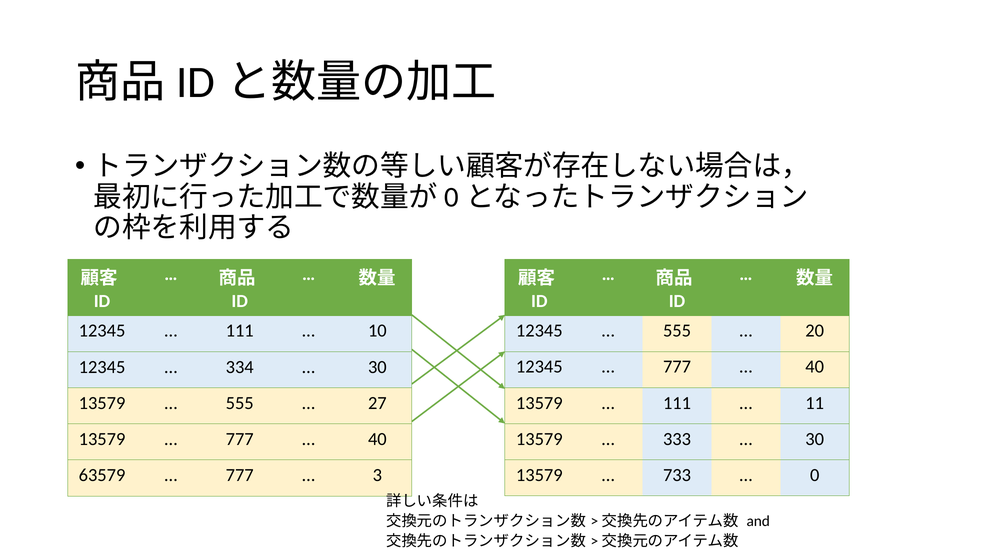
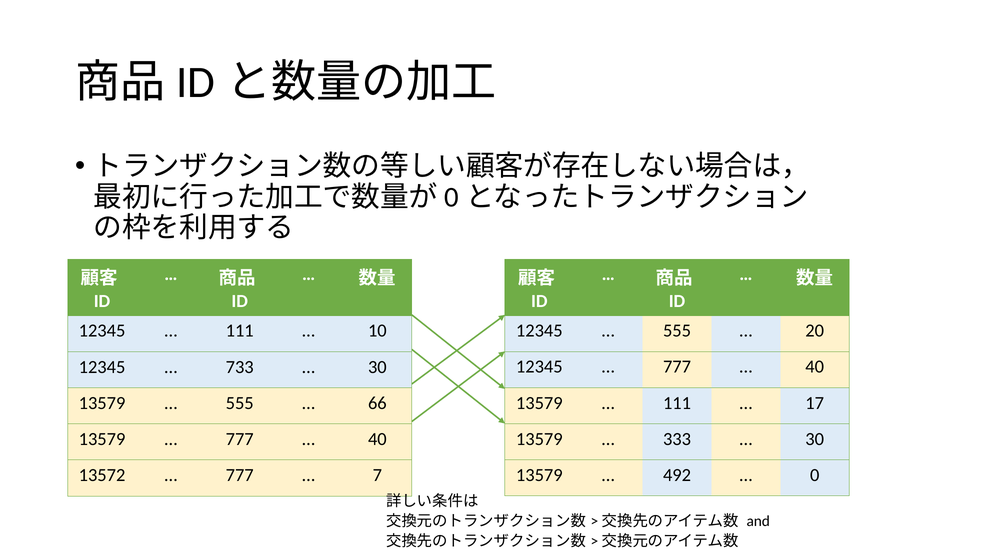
334: 334 -> 733 (240, 367)
27: 27 -> 66 (377, 403)
11: 11 -> 17 (815, 403)
63579: 63579 -> 13572 (102, 476)
3: 3 -> 7 (377, 476)
733: 733 -> 492 (677, 475)
